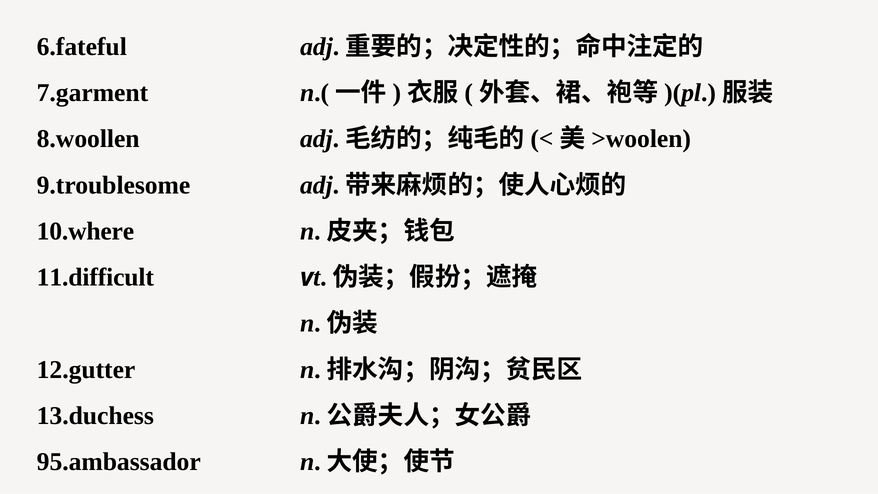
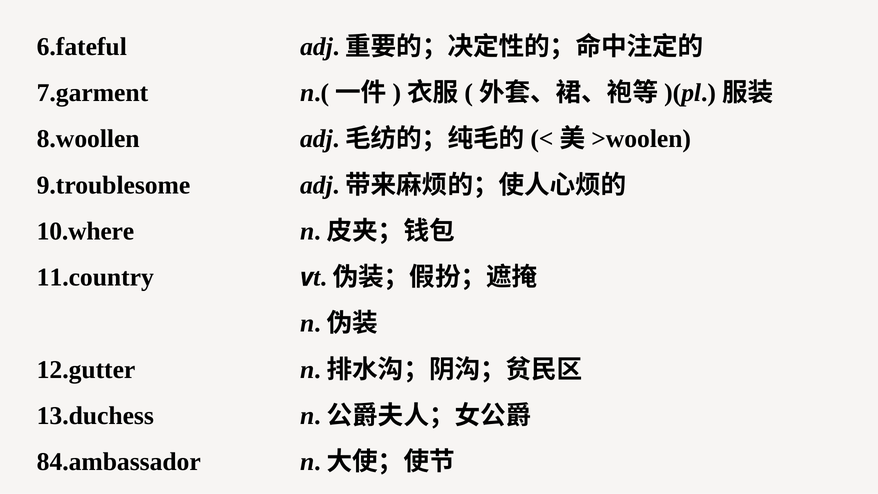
11.difficult: 11.difficult -> 11.country (95, 277)
95.ambassador: 95.ambassador -> 84.ambassador (119, 462)
